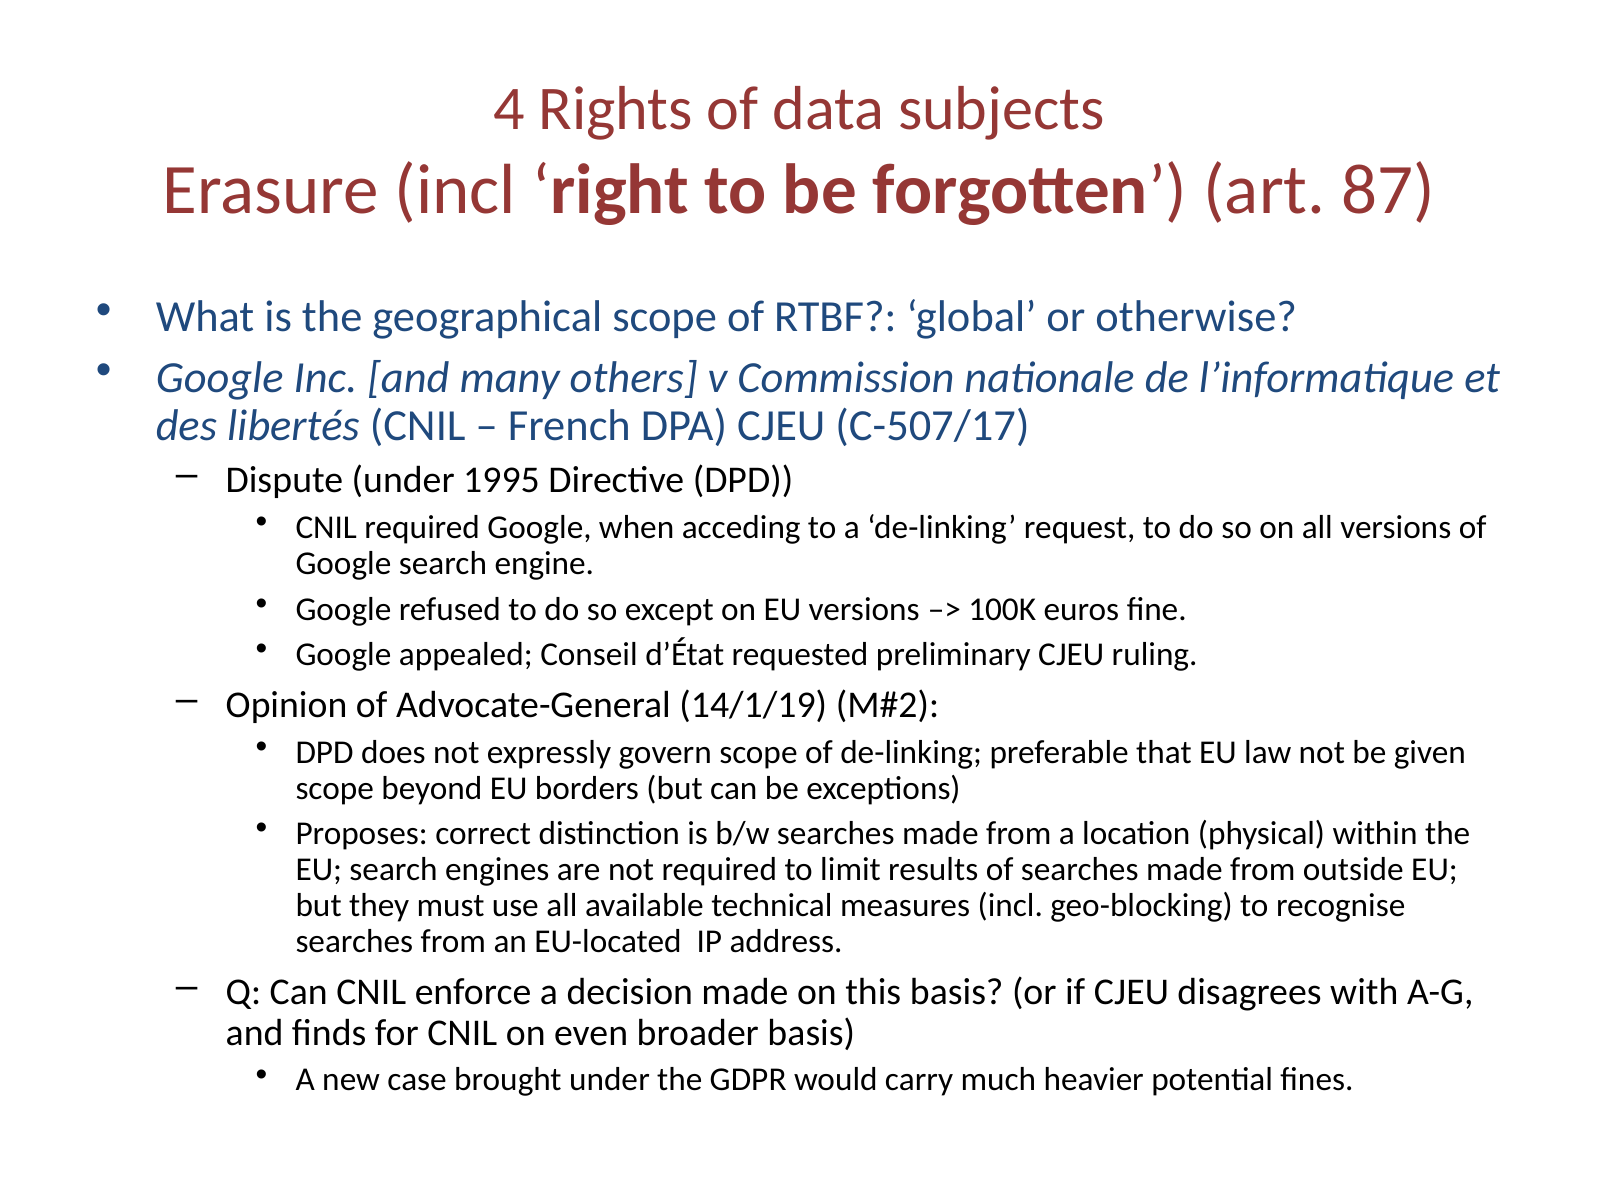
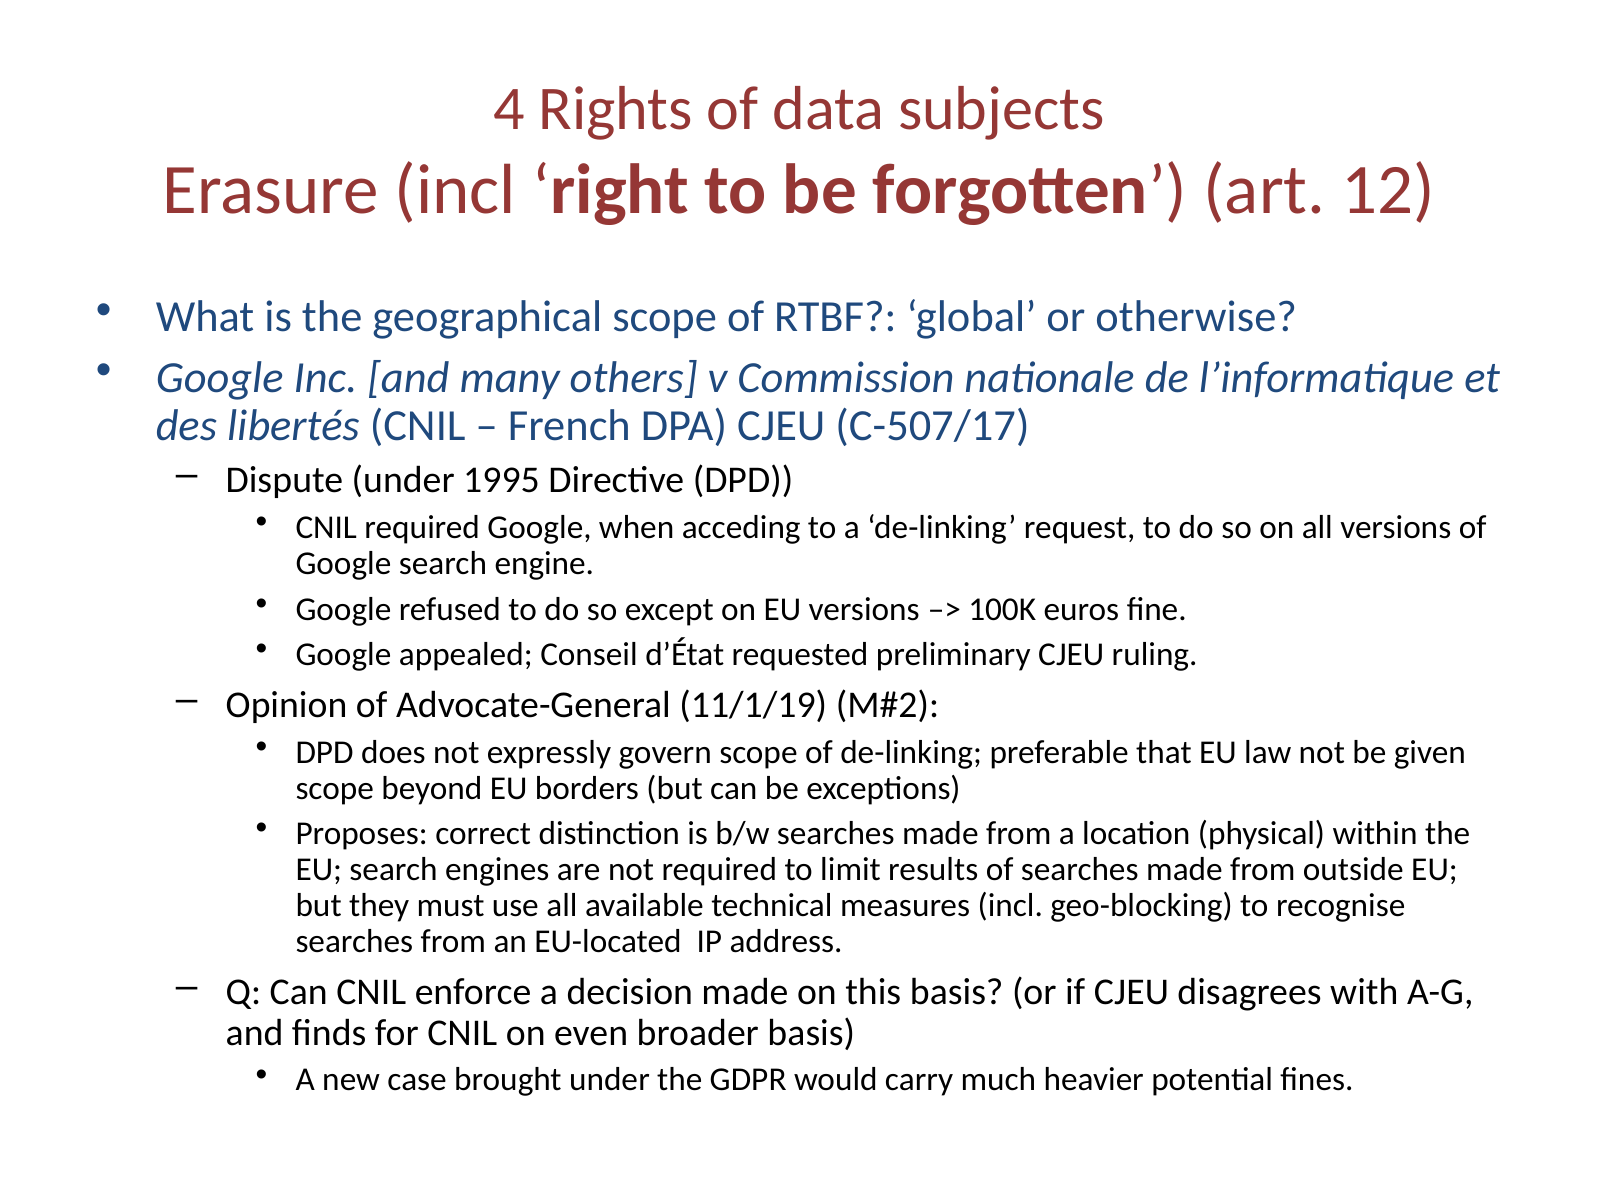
87: 87 -> 12 (1388, 190)
14/1/19: 14/1/19 -> 11/1/19 (753, 705)
